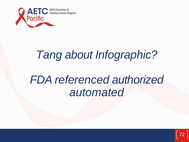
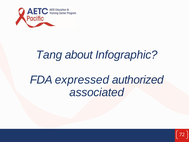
referenced: referenced -> expressed (82, 80)
automated: automated -> associated (97, 92)
